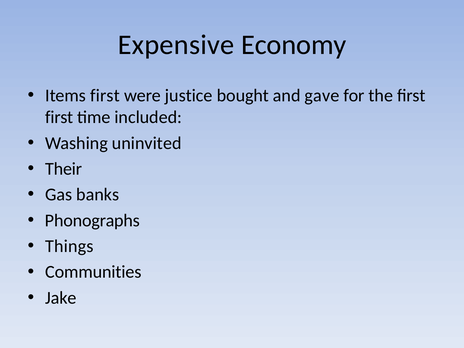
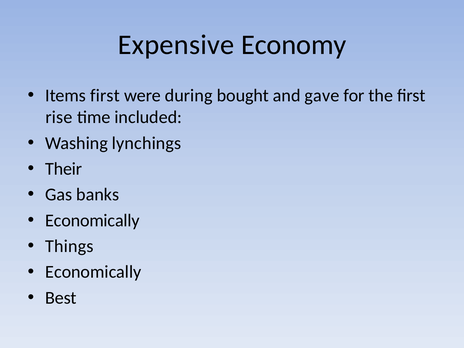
justice: justice -> during (189, 96)
first: first -> rise (59, 117)
uninvited: uninvited -> lynchings (147, 143)
Phonographs: Phonographs -> Economically (92, 220)
Communities: Communities -> Economically (93, 272)
Jake: Jake -> Best (61, 298)
